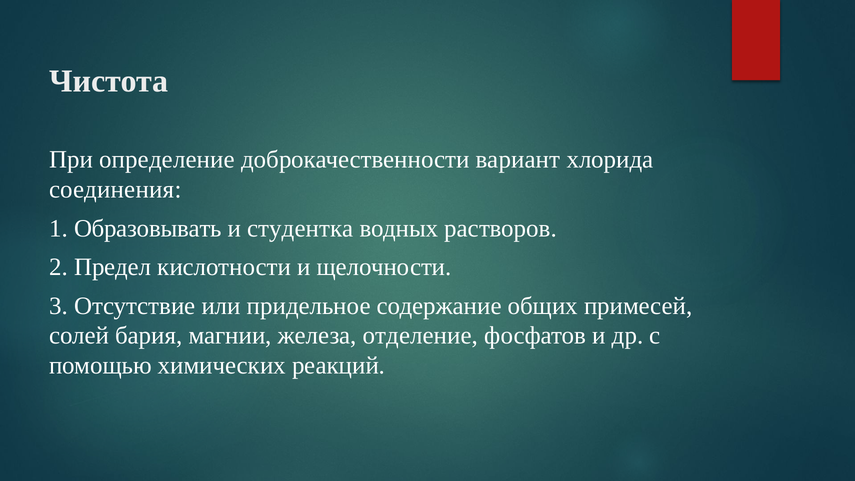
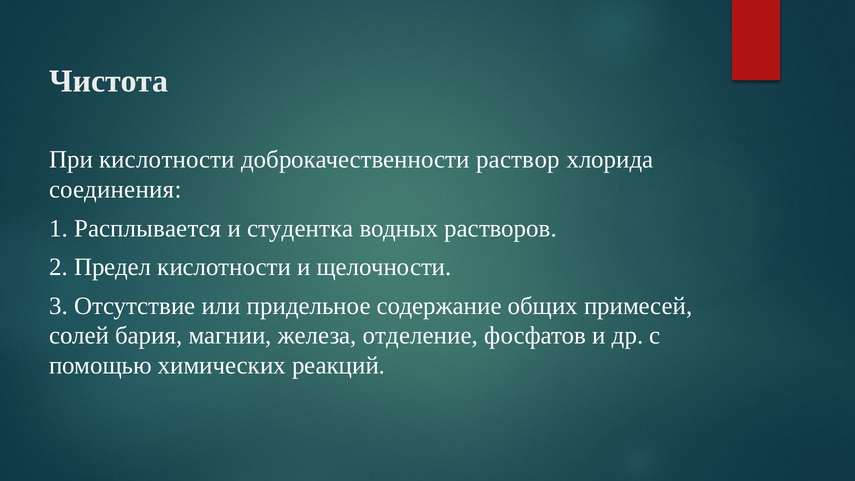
При определение: определение -> кислотности (167, 160)
вариант: вариант -> раствор (518, 160)
Образовывать: Образовывать -> Расплывается (148, 228)
